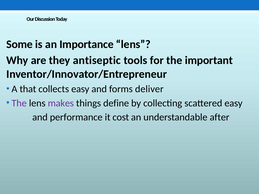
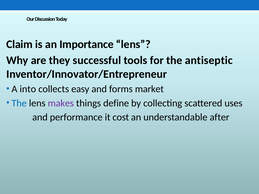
Some: Some -> Claim (20, 44)
antiseptic: antiseptic -> successful (97, 60)
important: important -> antiseptic (209, 60)
that: that -> into (28, 89)
deliver: deliver -> market (149, 89)
The colour: purple -> blue (19, 103)
scattered easy: easy -> uses (233, 103)
